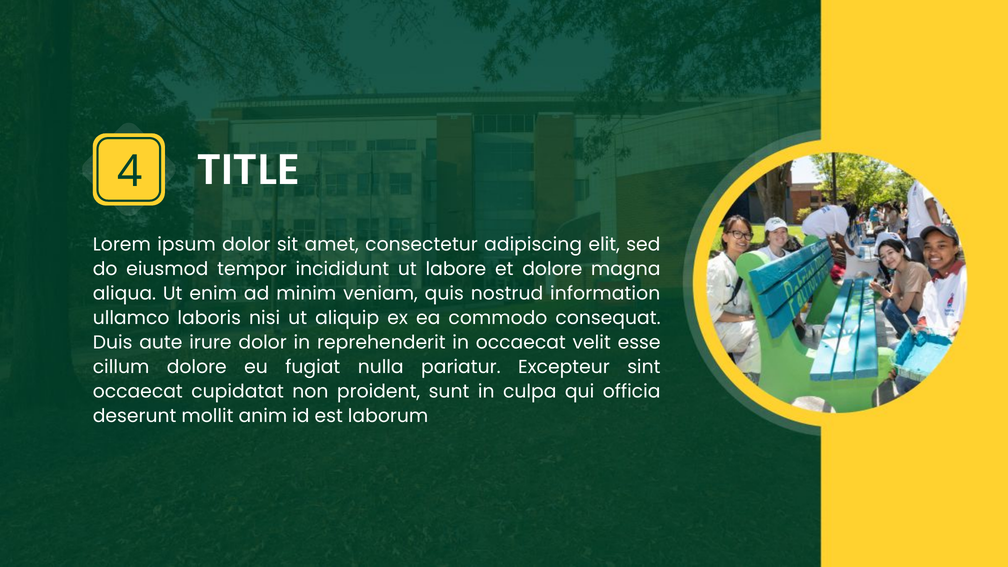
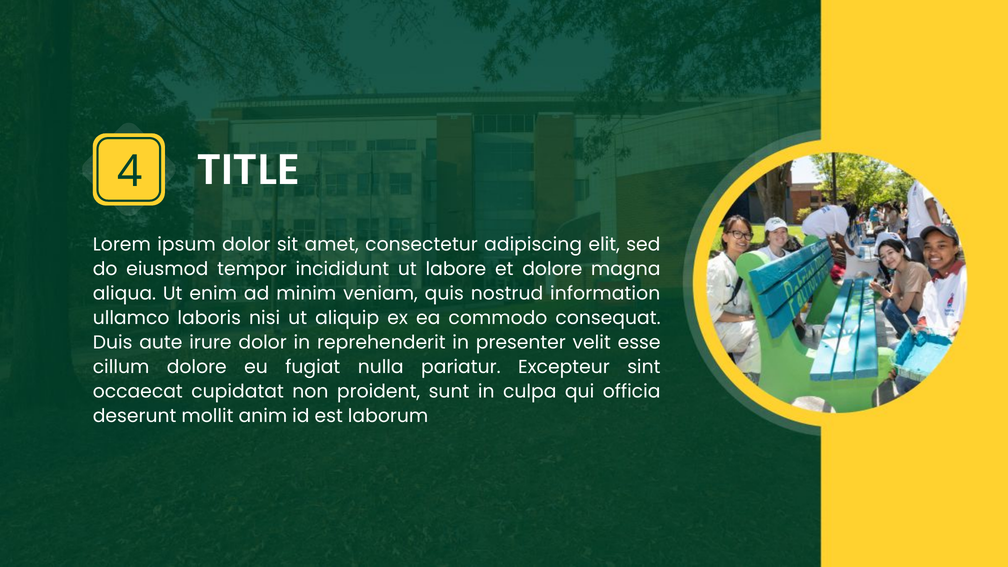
in occaecat: occaecat -> presenter (521, 343)
